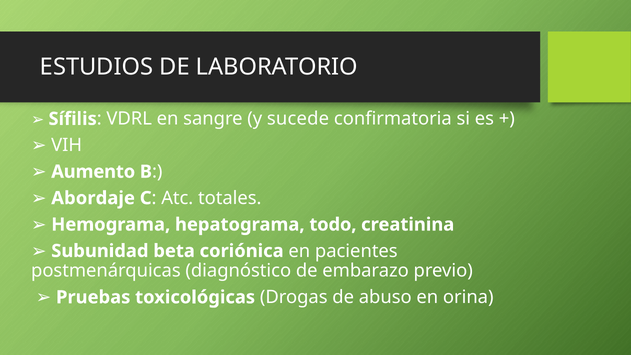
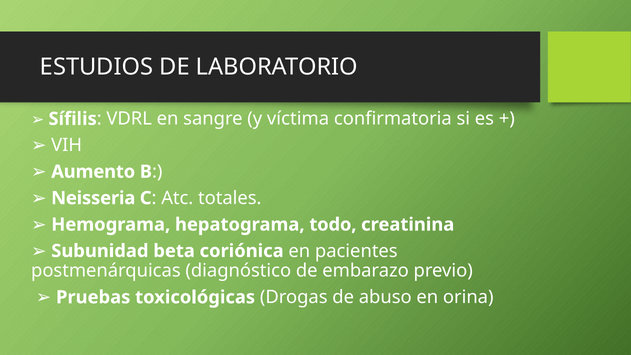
sucede: sucede -> víctima (298, 119)
Abordaje: Abordaje -> Neisseria (93, 198)
